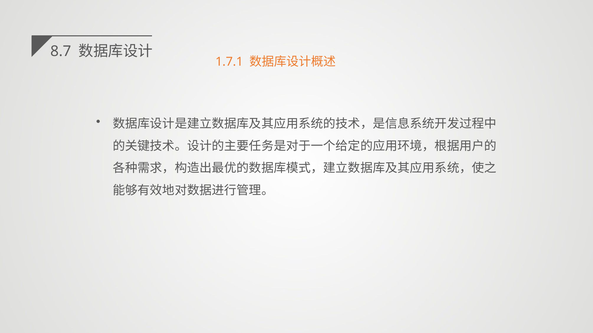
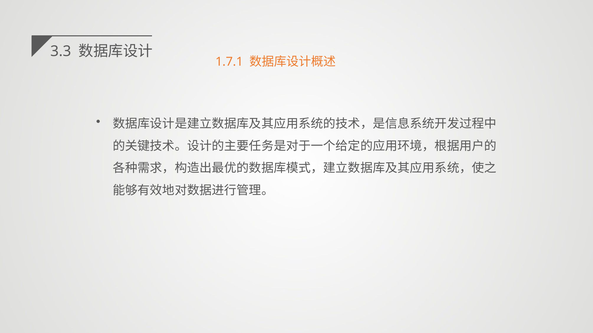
8.7: 8.7 -> 3.3 (61, 51)
